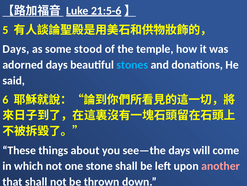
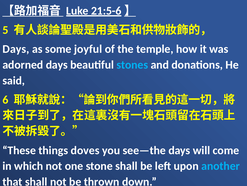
stood: stood -> joyful (88, 49)
about: about -> doves (85, 150)
another colour: pink -> light blue (221, 165)
